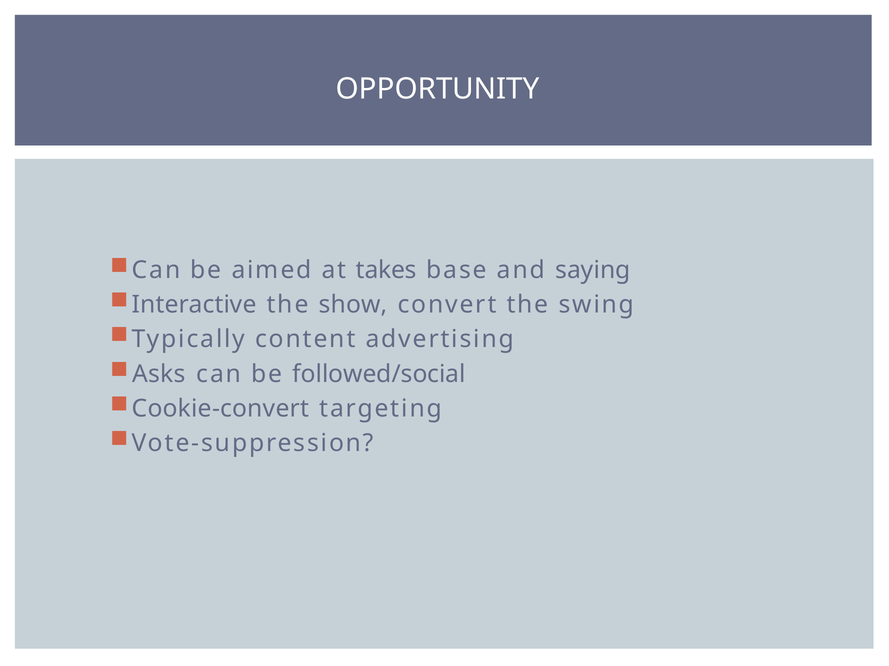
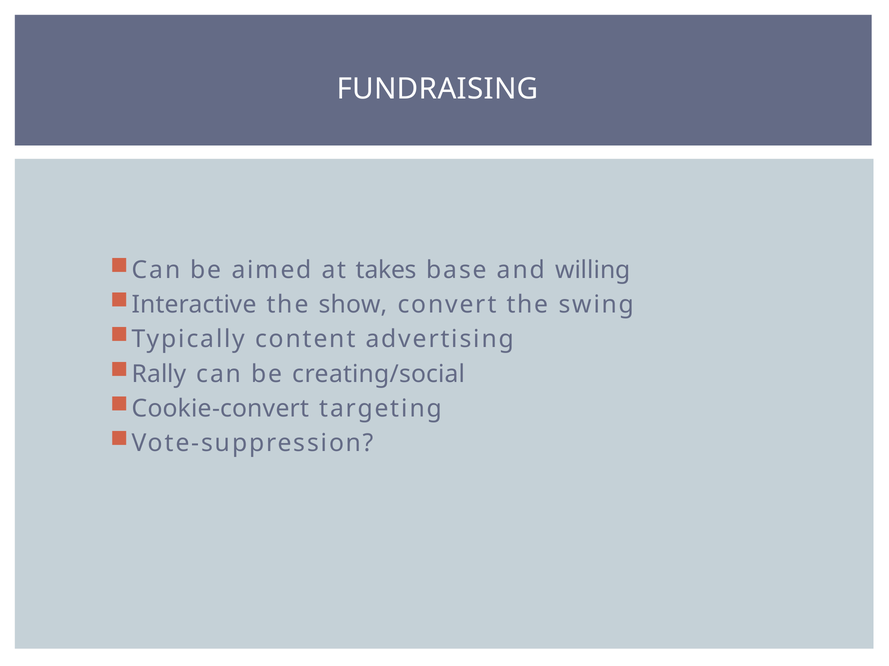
OPPORTUNITY: OPPORTUNITY -> FUNDRAISING (438, 89)
saying: saying -> willing (593, 270)
Asks: Asks -> Rally (159, 374)
followed/social: followed/social -> creating/social (379, 374)
